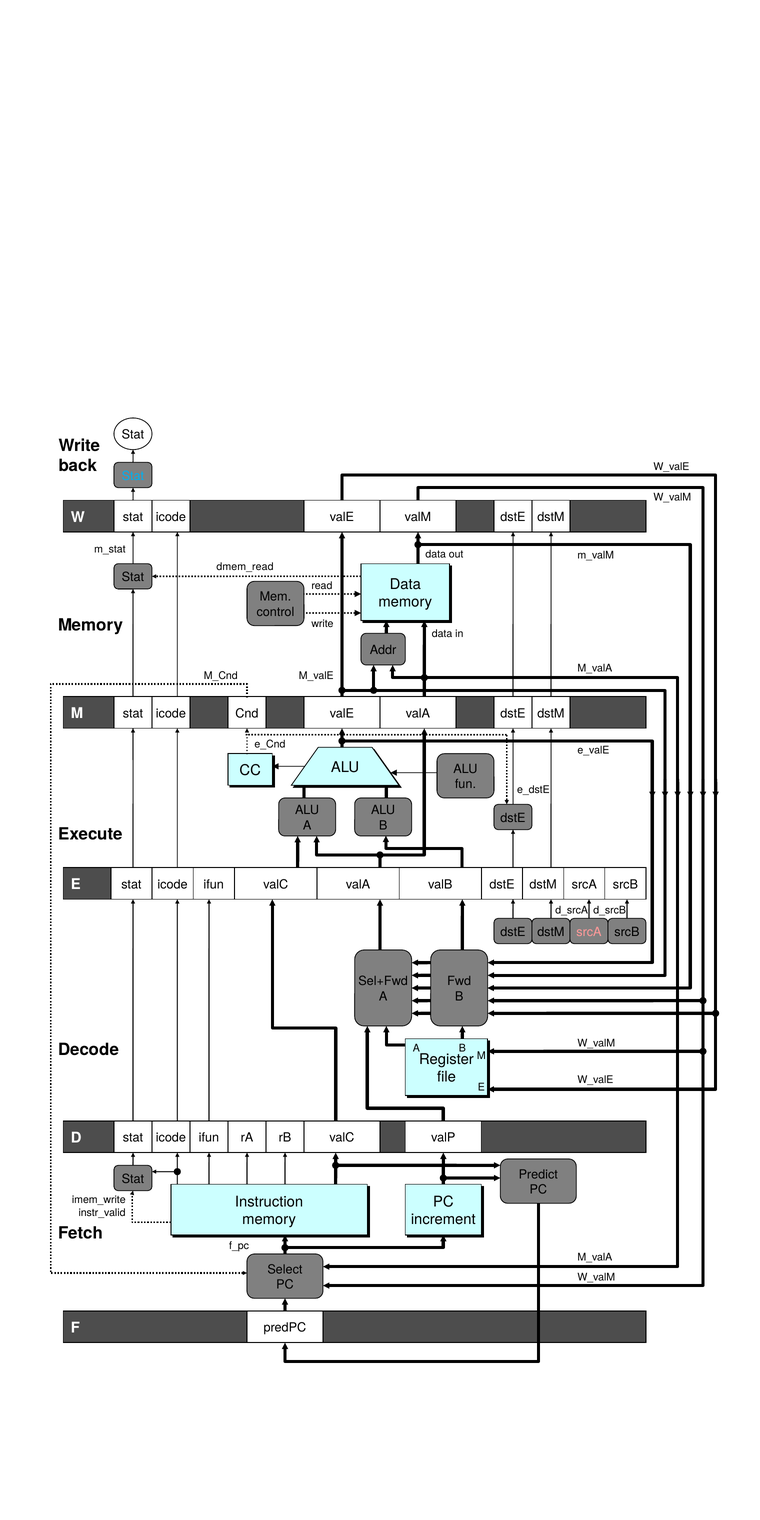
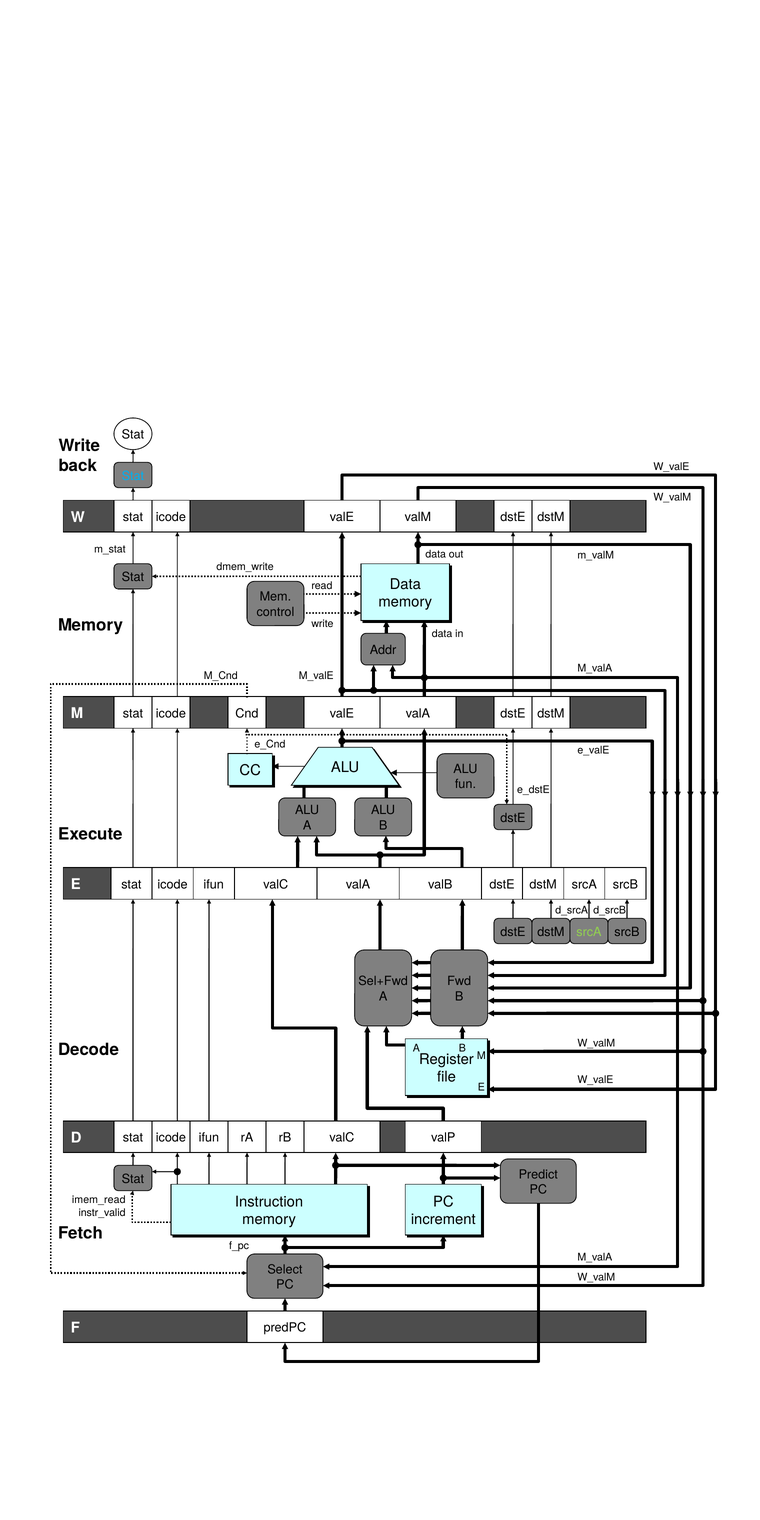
dmem_read: dmem_read -> dmem_write (245, 567)
srcA colour: pink -> light green (589, 932)
imem_write: imem_write -> imem_read (99, 1200)
